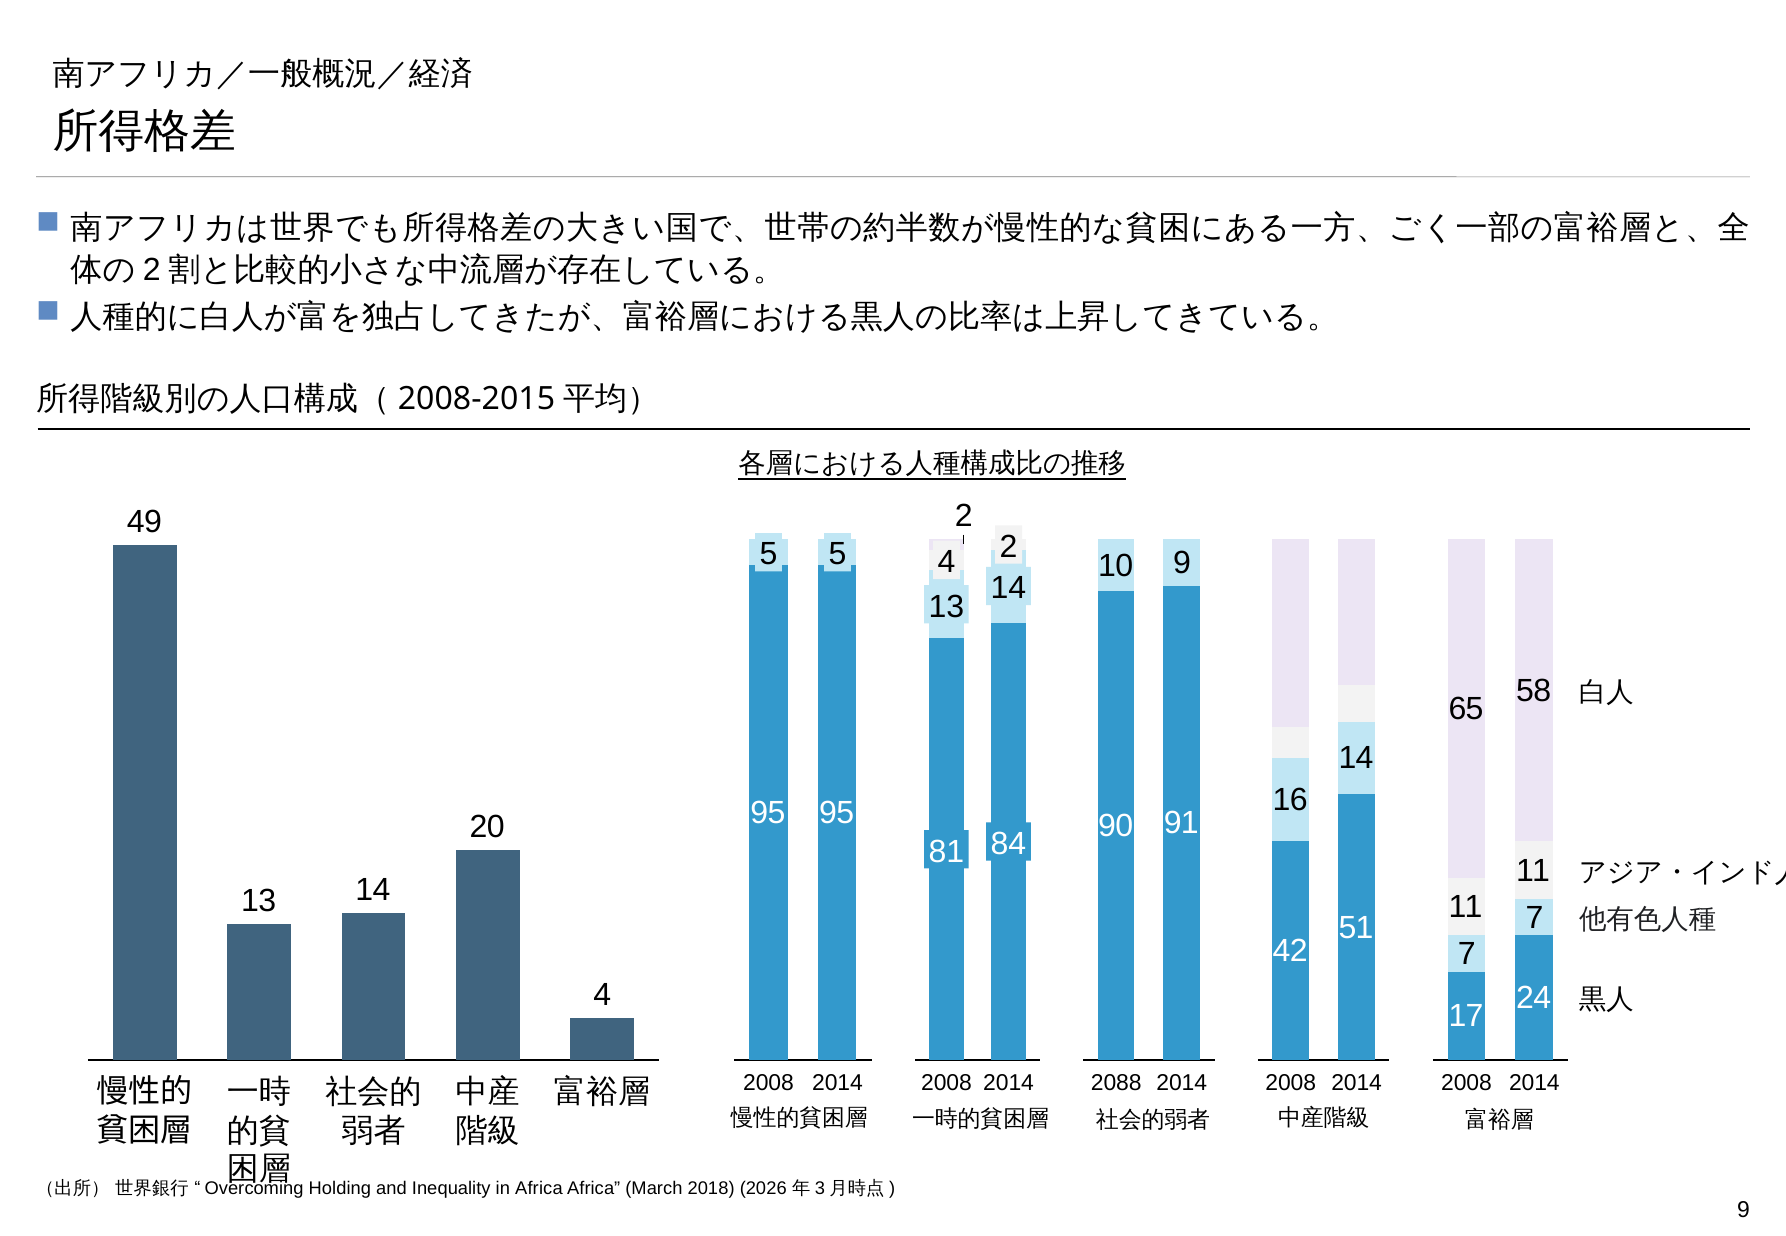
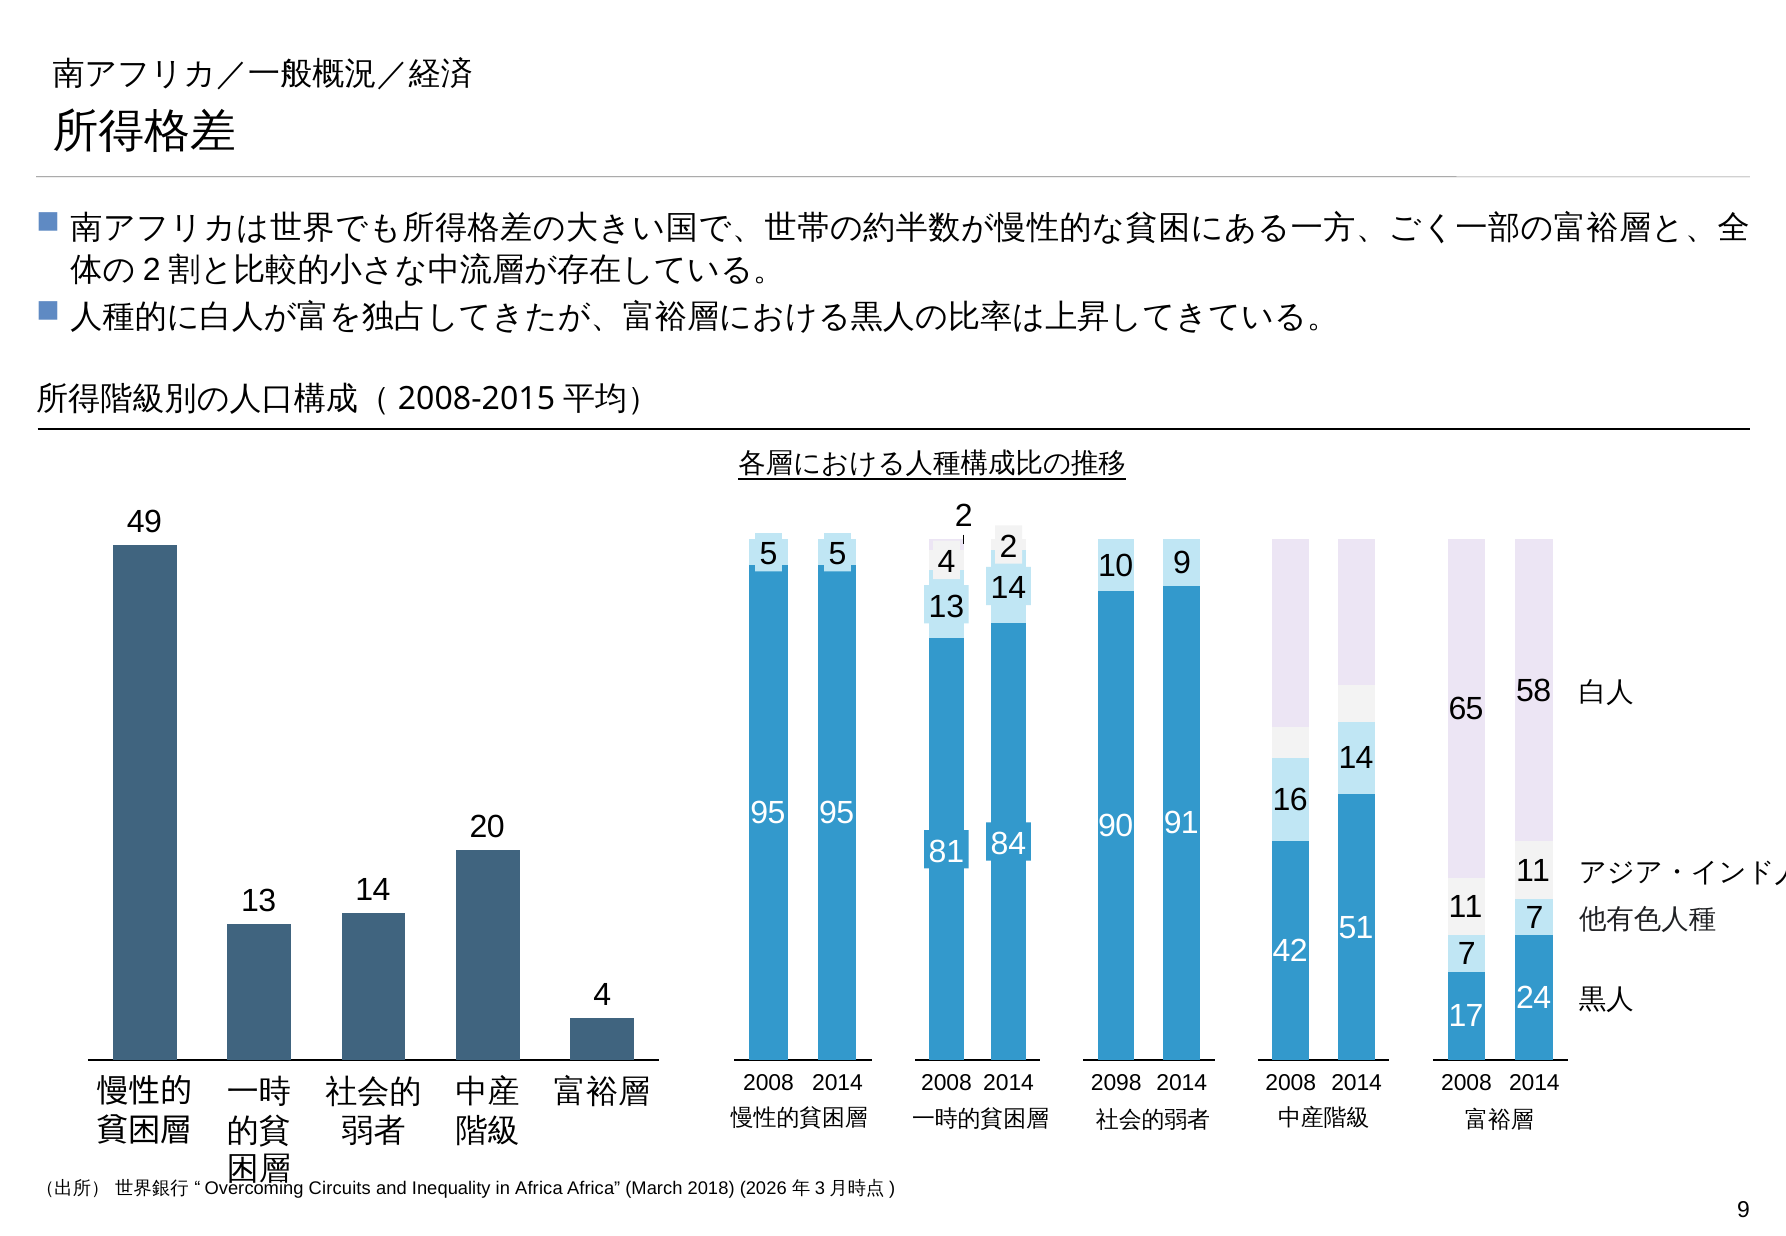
2088: 2088 -> 2098 (1116, 1084)
Holding: Holding -> Circuits (340, 1189)
